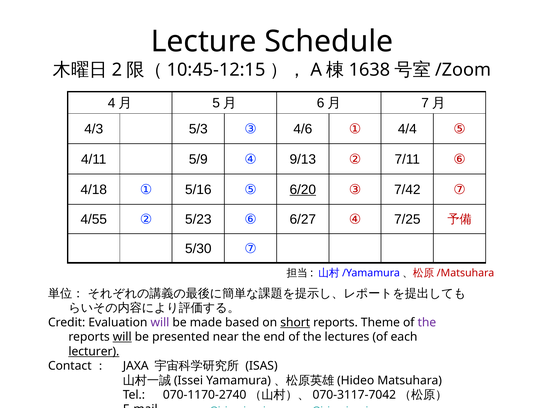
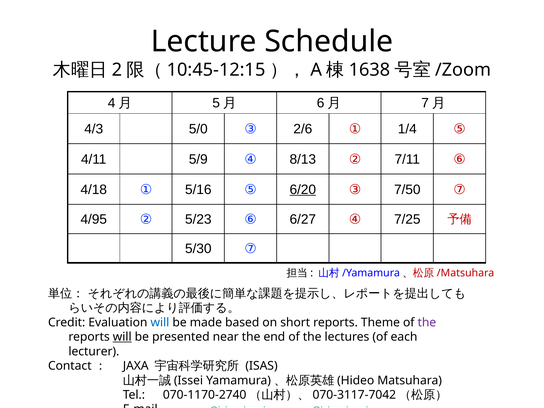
5/3: 5/3 -> 5/0 (198, 129)
4/6: 4/6 -> 2/6 (303, 129)
4/4: 4/4 -> 1/4 (407, 129)
9/13: 9/13 -> 8/13 (303, 159)
7/42: 7/42 -> 7/50 (407, 190)
4/55: 4/55 -> 4/95 (94, 219)
will colour: purple -> blue (160, 322)
short underline: present -> none (295, 322)
lecturer underline: present -> none (94, 351)
